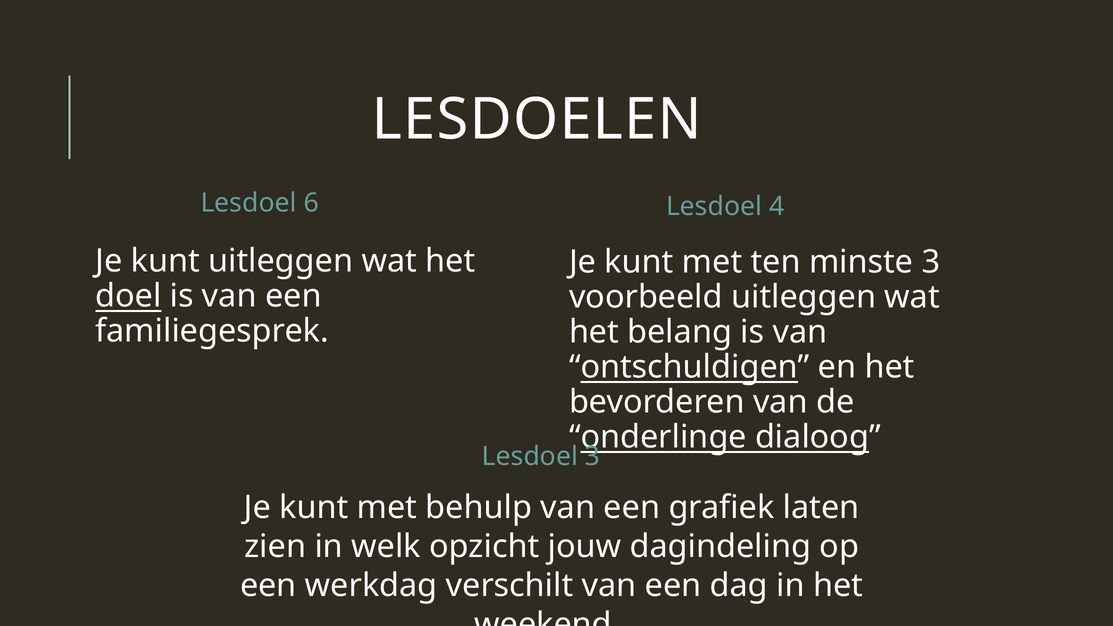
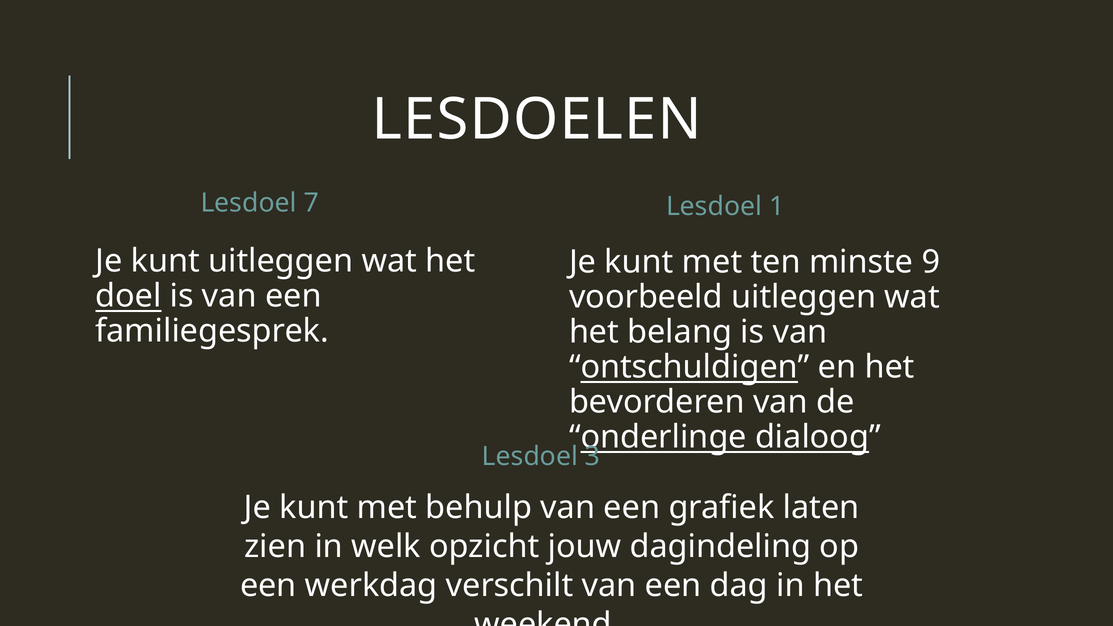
6: 6 -> 7 (311, 203)
4: 4 -> 1 (777, 207)
minste 3: 3 -> 9 (931, 262)
